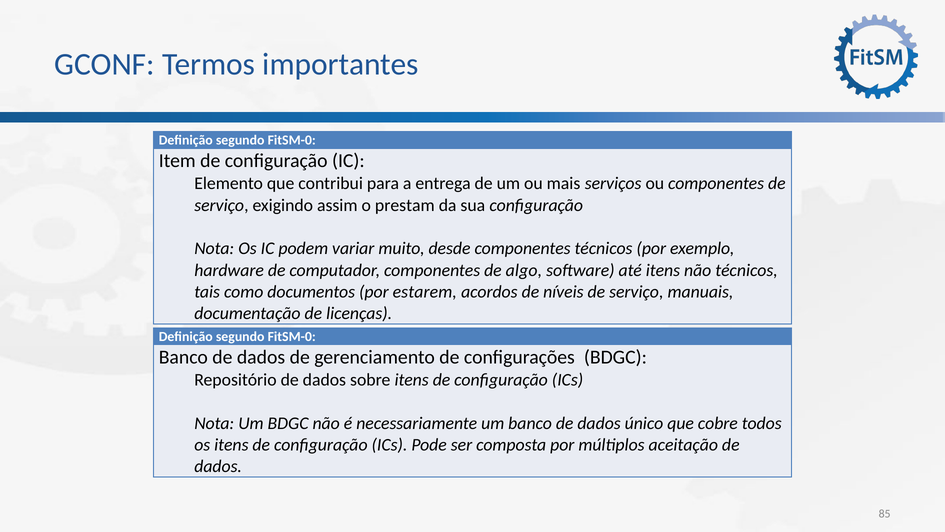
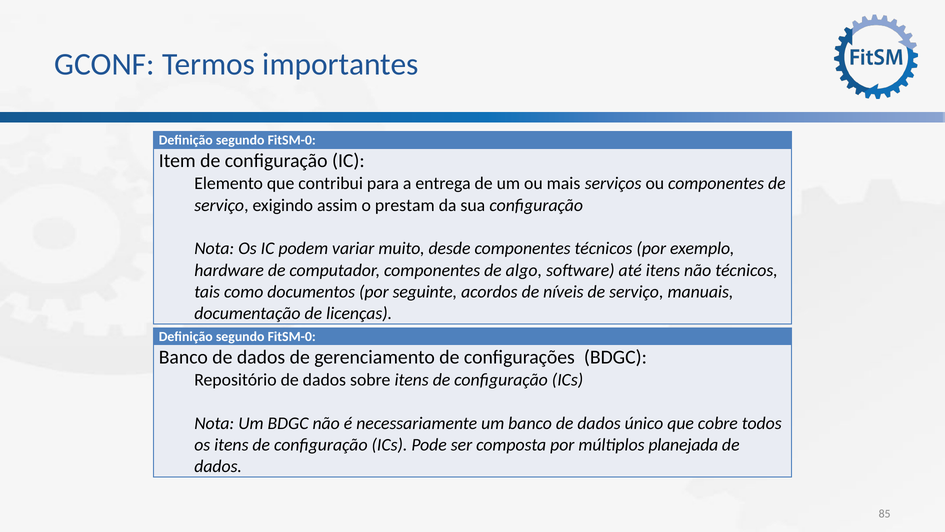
estarem: estarem -> seguinte (425, 292)
aceitação: aceitação -> planejada (683, 444)
